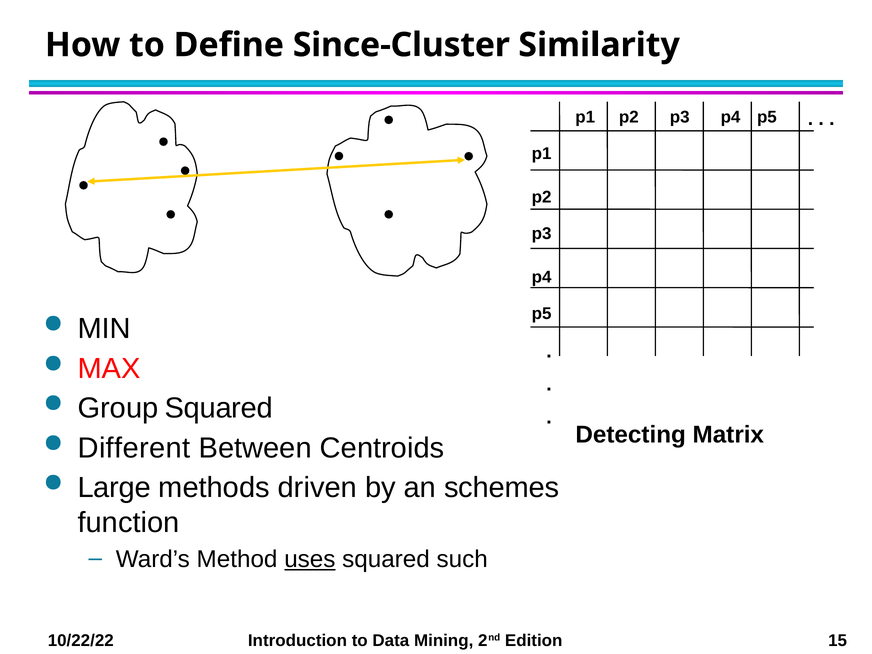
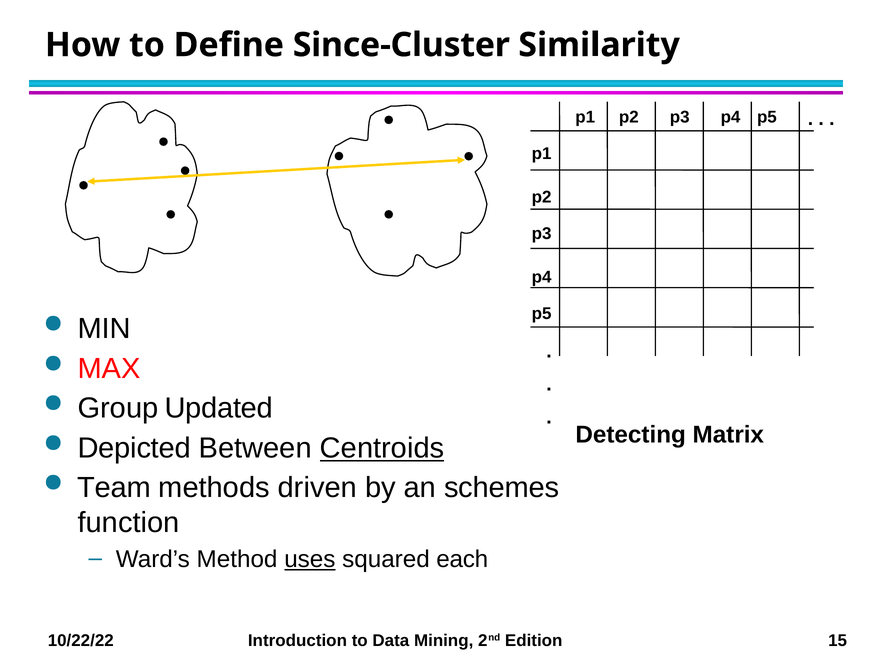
Group Squared: Squared -> Updated (219, 408)
Different: Different -> Depicted (134, 448)
Centroids underline: none -> present (382, 448)
Large: Large -> Team (114, 488)
such: such -> each (462, 559)
